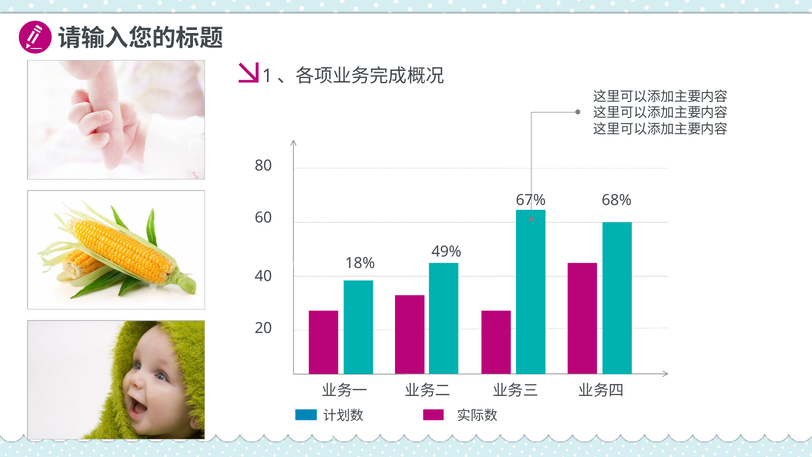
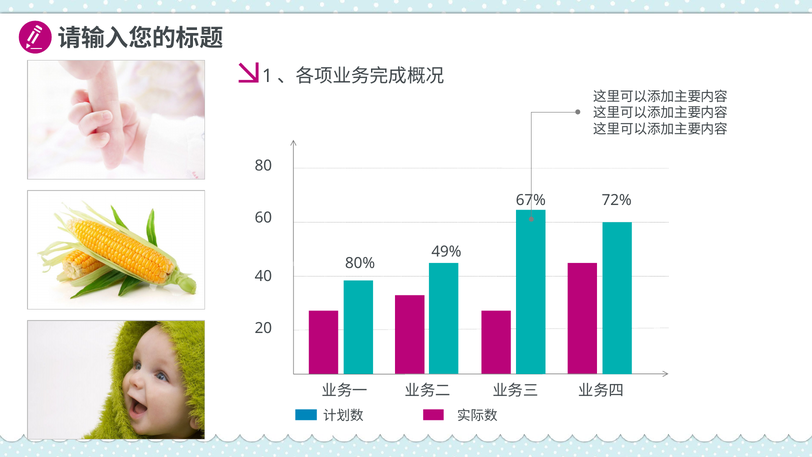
68%: 68% -> 72% (617, 200)
18%: 18% -> 80% (360, 263)
